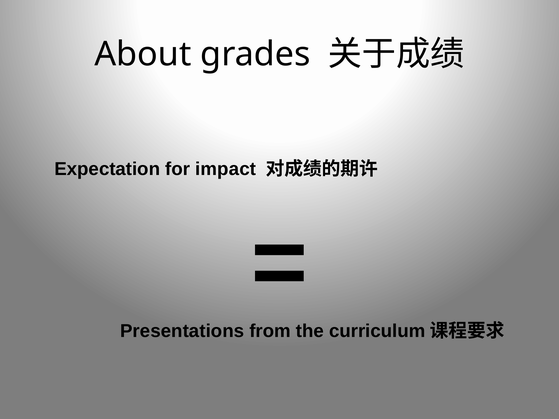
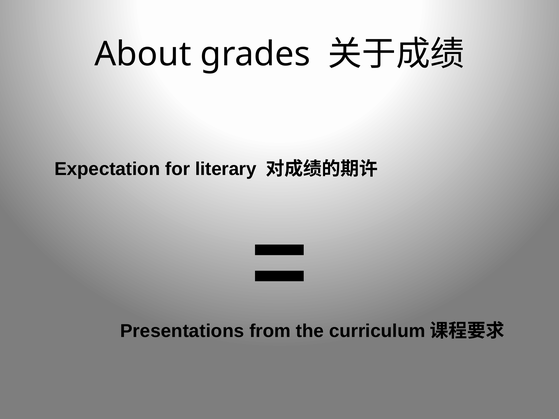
impact: impact -> literary (226, 169)
